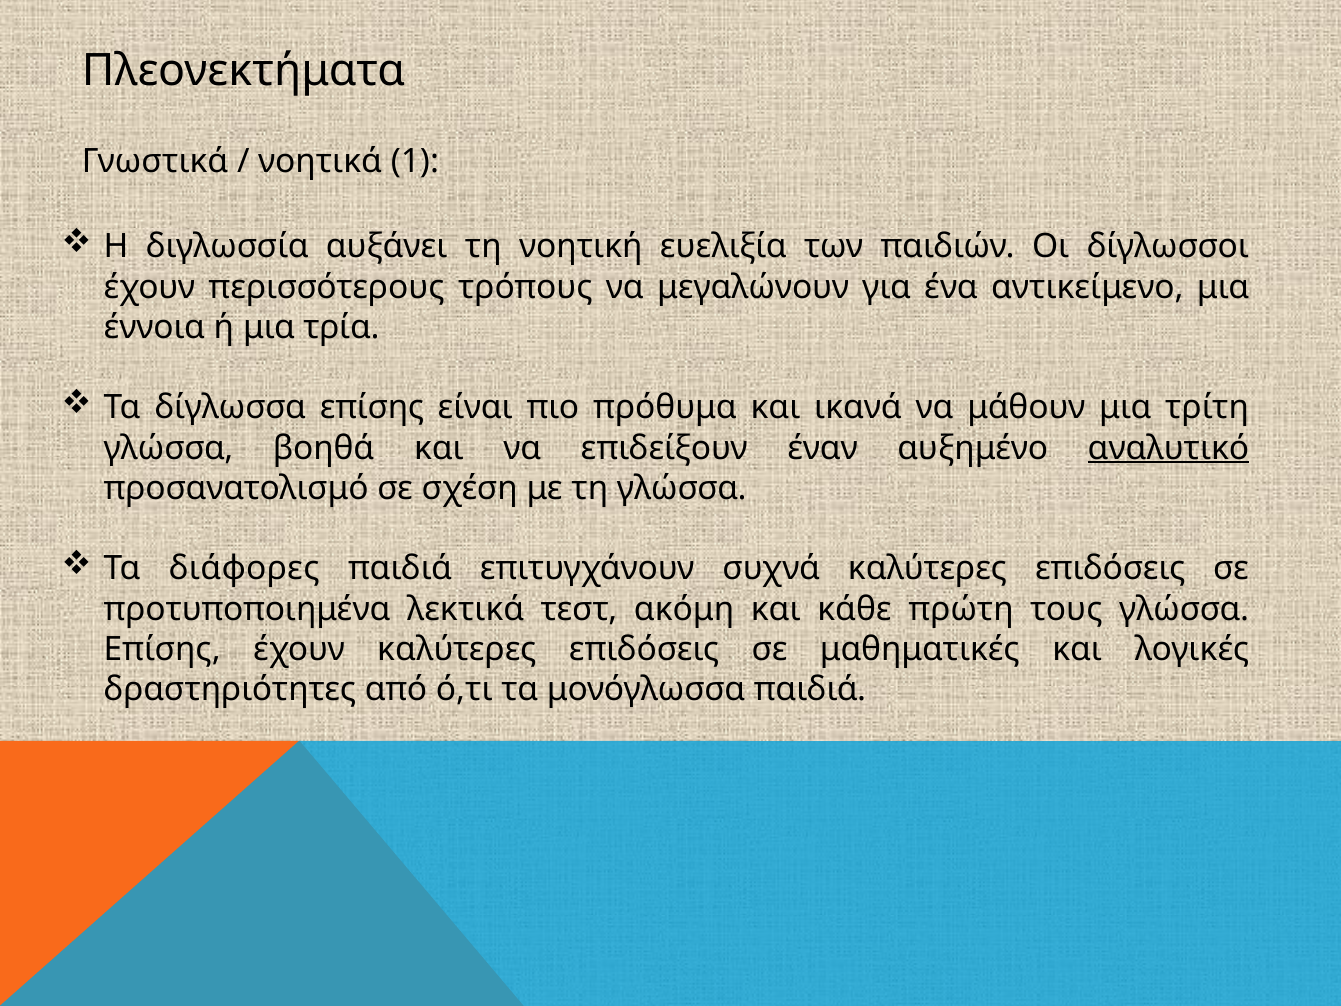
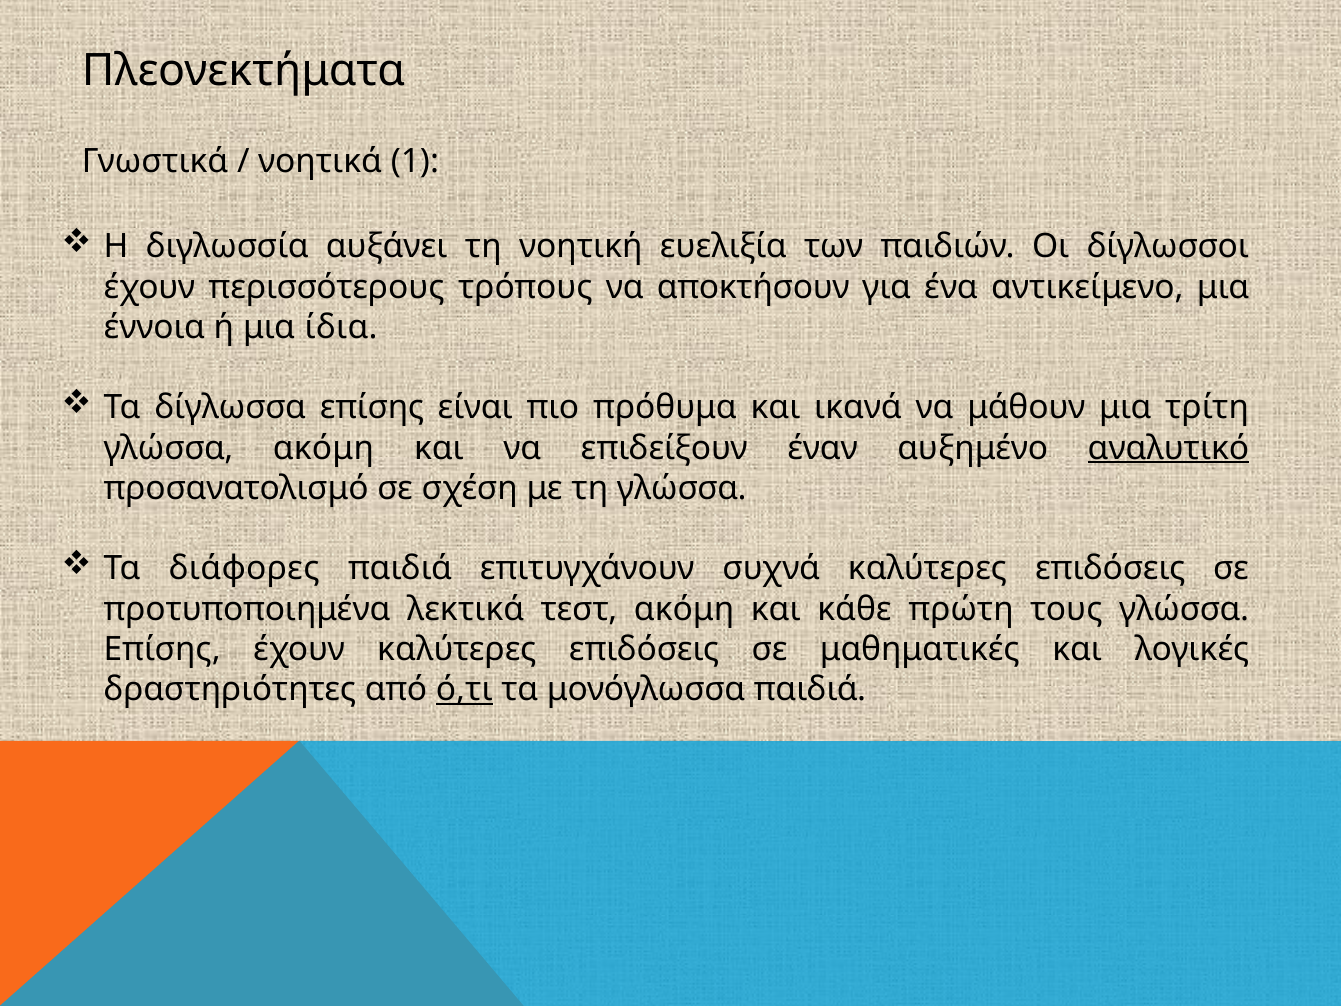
μεγαλώνουν: μεγαλώνουν -> αποκτήσουν (753, 287)
τρία: τρία -> ίδια (341, 327)
γλώσσα βοηθά: βοηθά -> ακόμη (323, 448)
ό,τι underline: none -> present (464, 689)
